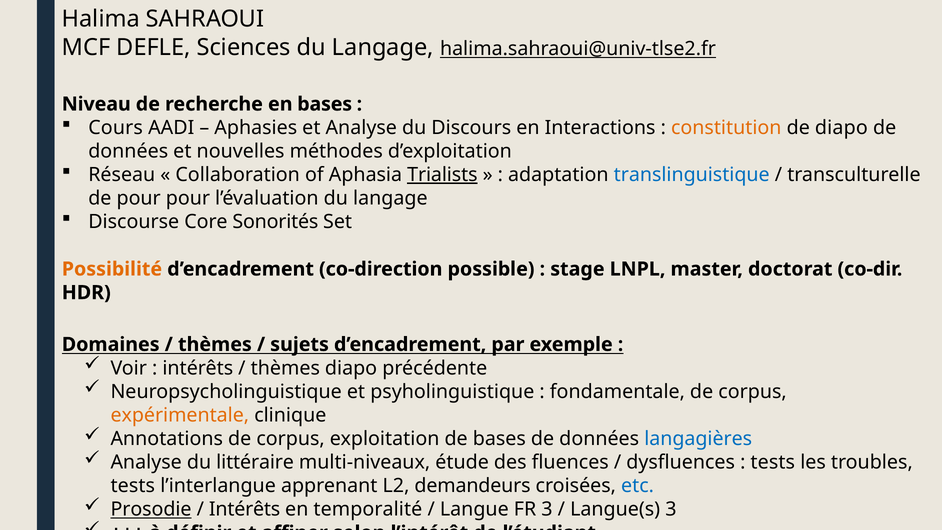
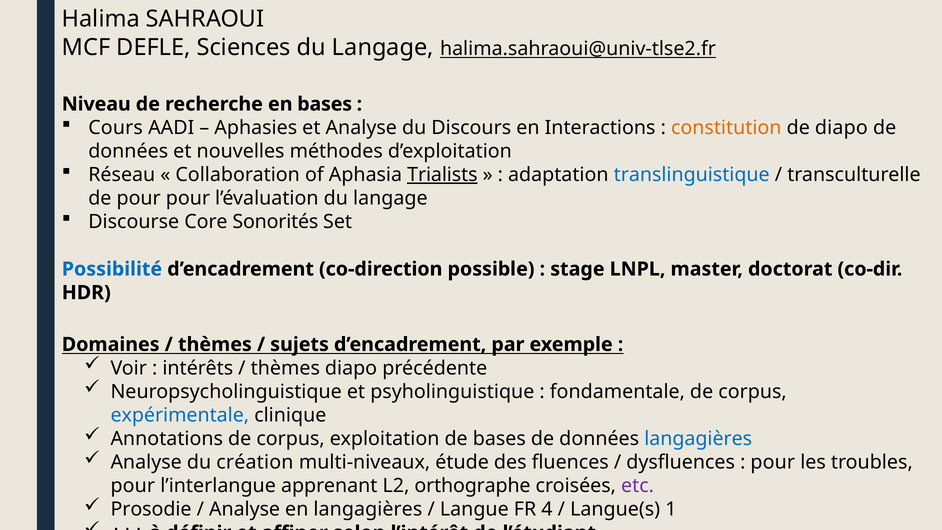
Possibilité colour: orange -> blue (112, 269)
expérimentale colour: orange -> blue (180, 415)
littéraire: littéraire -> création (255, 462)
tests: tests -> pour (773, 462)
tests: tests -> pour (133, 486)
demandeurs: demandeurs -> orthographe (473, 486)
etc colour: blue -> purple (638, 486)
Prosodie underline: present -> none (151, 509)
Intérêts: Intérêts -> Analyse (245, 509)
en temporalité: temporalité -> langagières (368, 509)
FR 3: 3 -> 4 (547, 509)
Langue(s 3: 3 -> 1 (671, 509)
